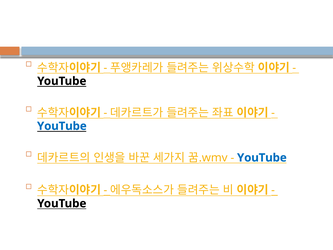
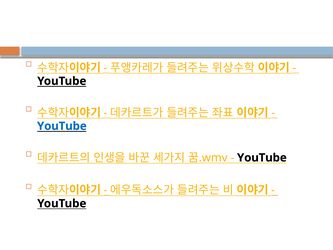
YouTube colour: blue -> black (262, 158)
